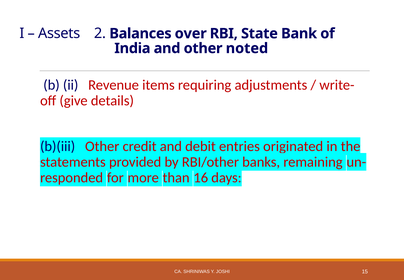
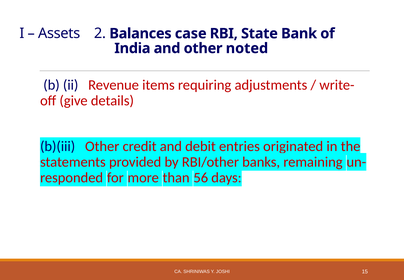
over: over -> case (191, 34)
16: 16 -> 56 (201, 178)
